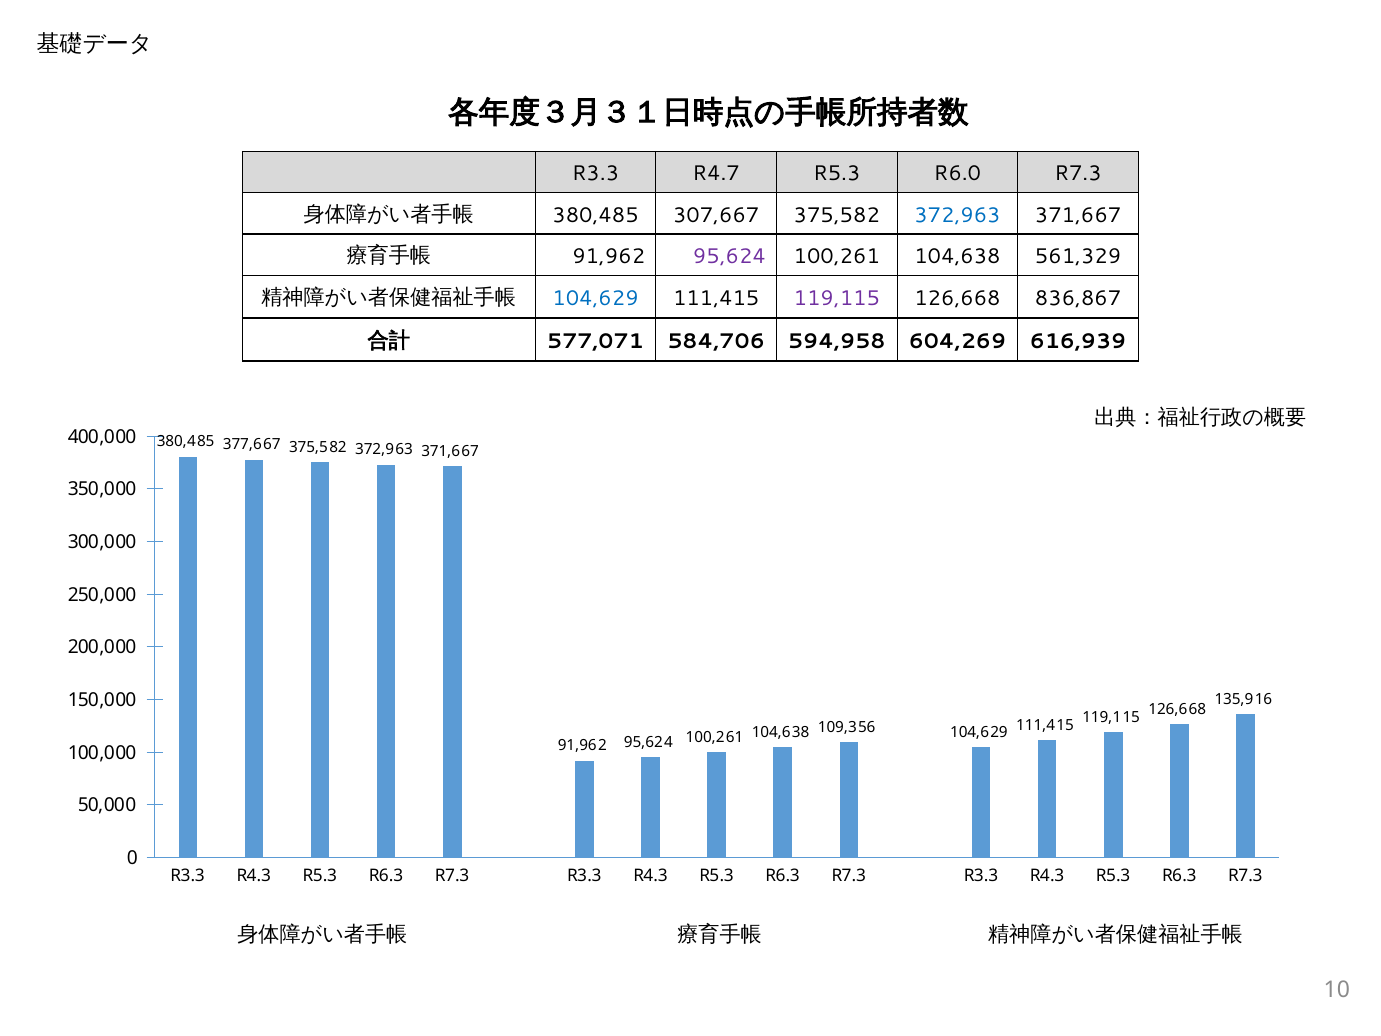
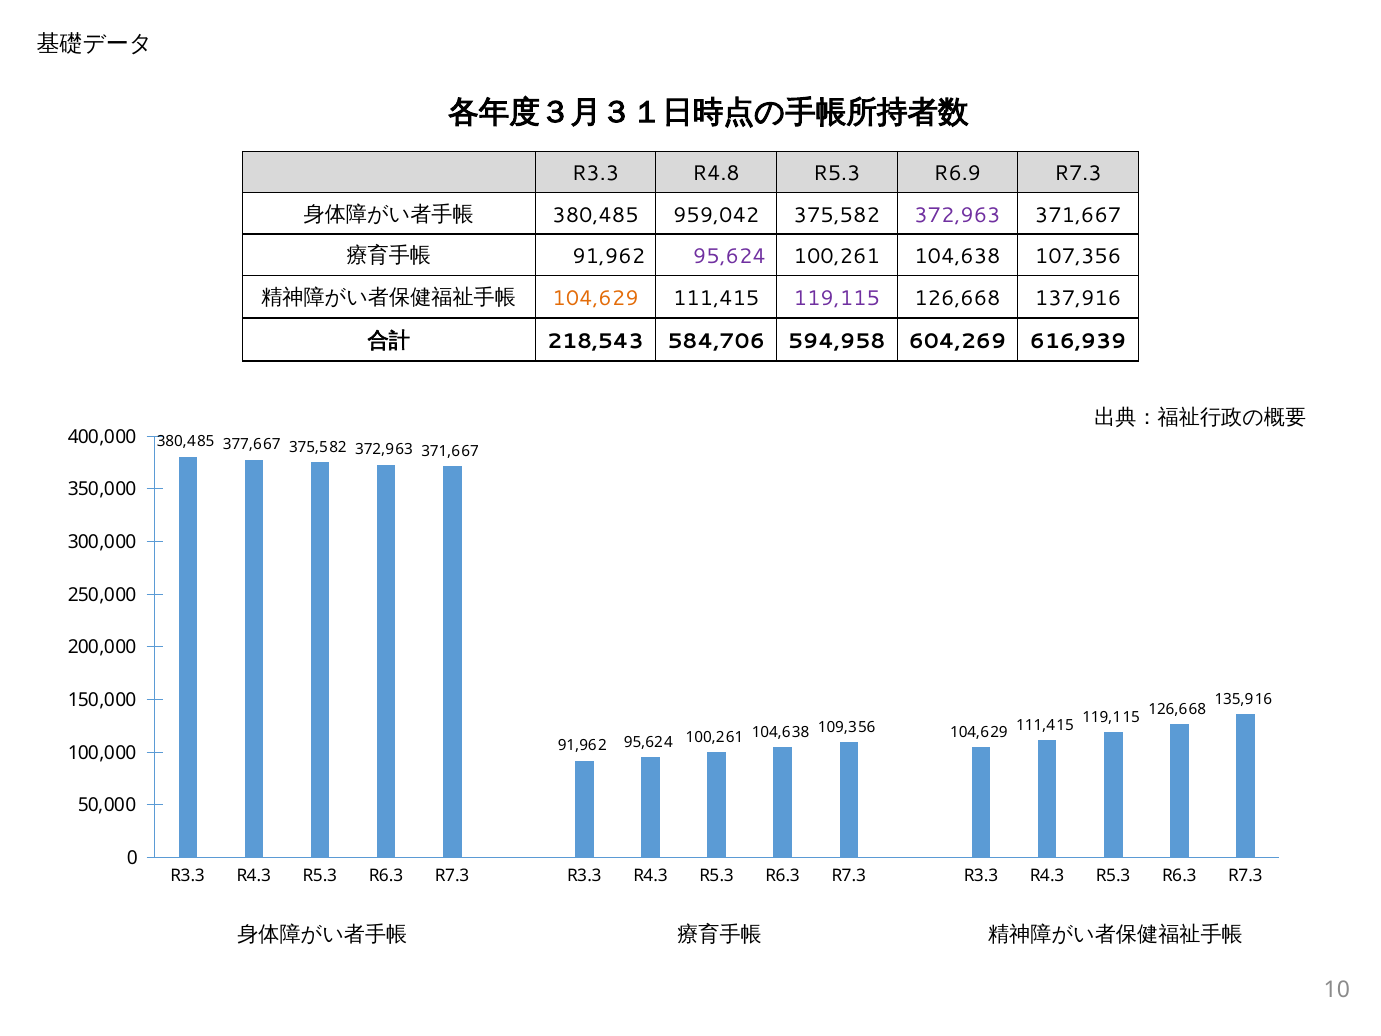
R4.7: R4.7 -> R4.8 (716, 174)
R6.0: R6.0 -> R6.9 (957, 174)
307,667: 307,667 -> 959,042 (716, 215)
372,963 colour: blue -> purple (957, 215)
561,329: 561,329 -> 107,356 (1078, 256)
104,629 colour: blue -> orange (596, 298)
836,867: 836,867 -> 137,916 (1078, 298)
577,071: 577,071 -> 218,543 (596, 341)
